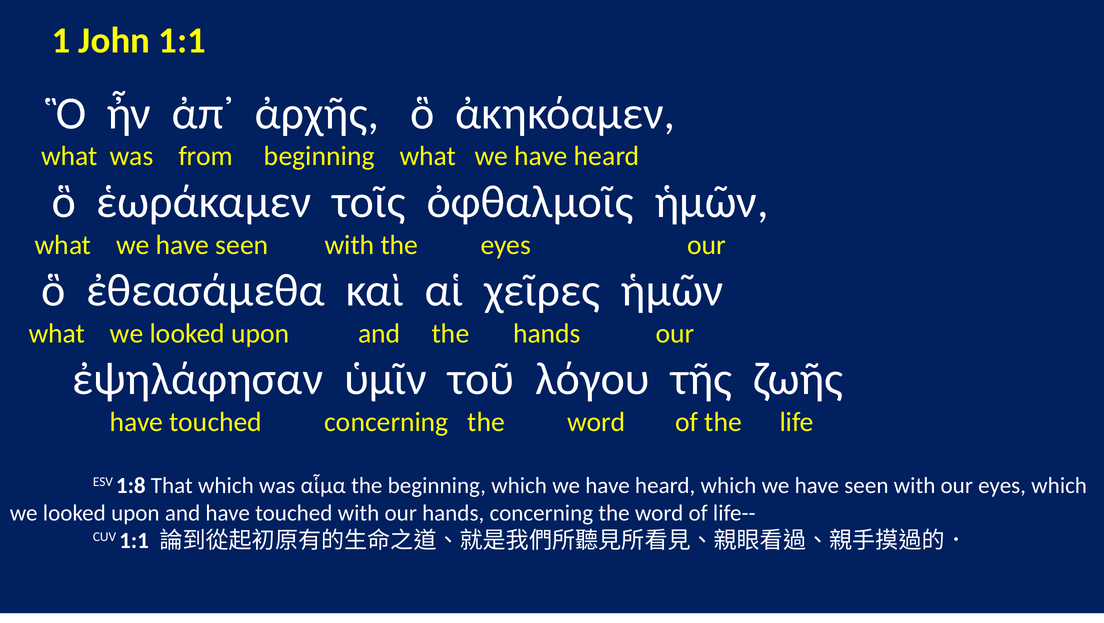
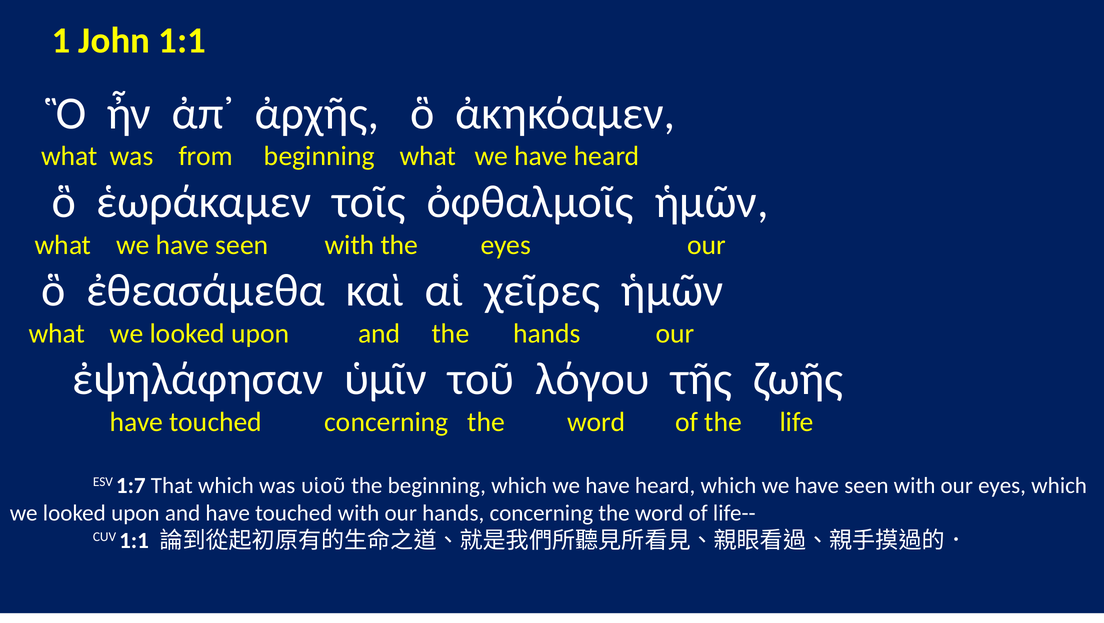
1:8: 1:8 -> 1:7 (131, 485)
αἷμα: αἷμα -> υἱοῦ (323, 485)
